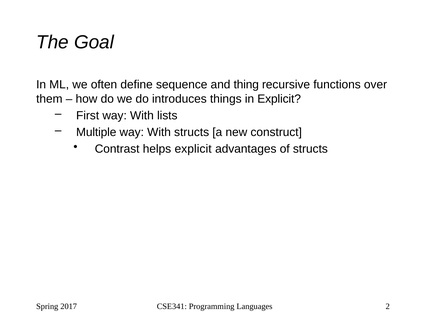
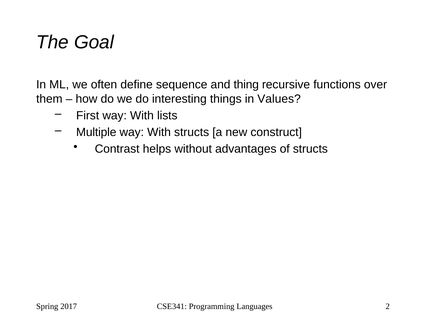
introduces: introduces -> interesting (179, 99)
in Explicit: Explicit -> Values (279, 99)
helps explicit: explicit -> without (193, 149)
